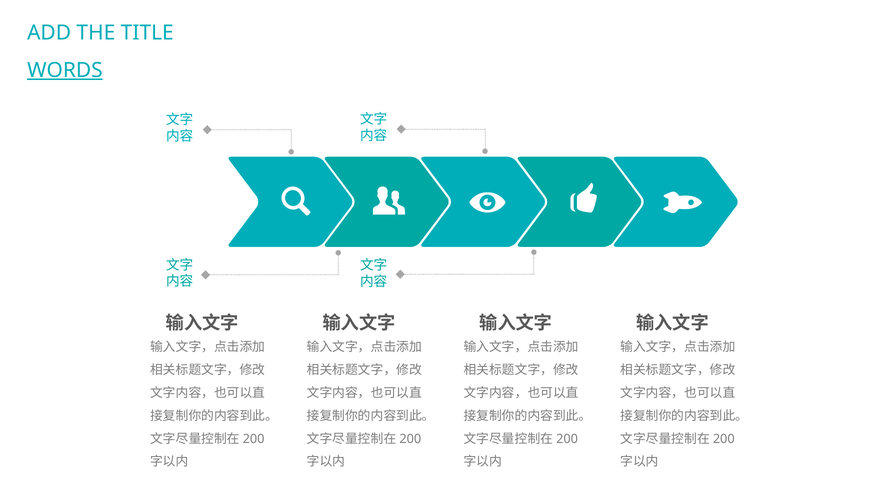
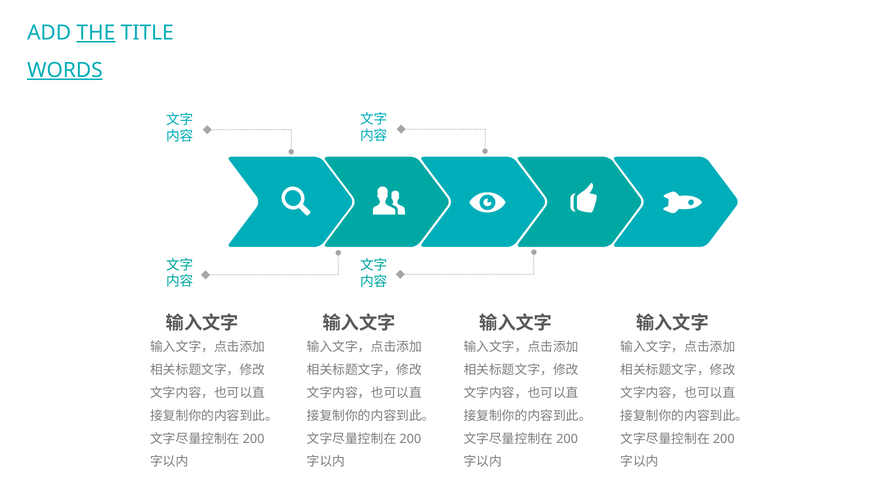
THE underline: none -> present (96, 33)
